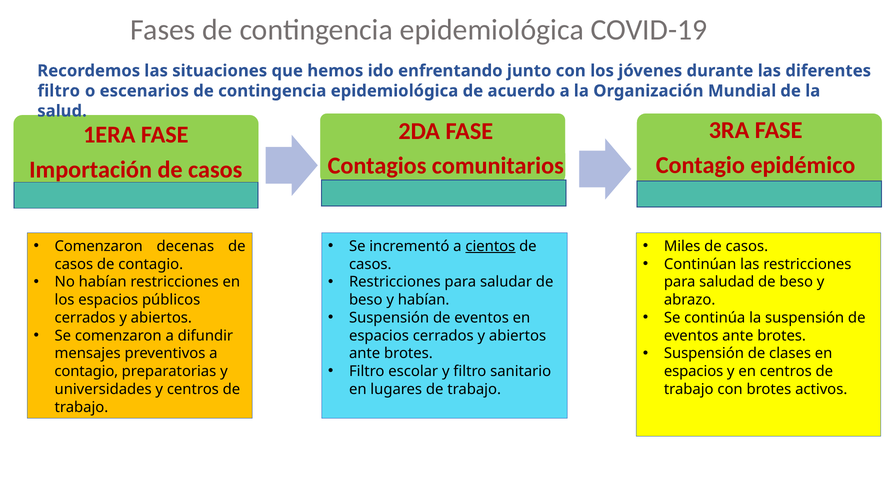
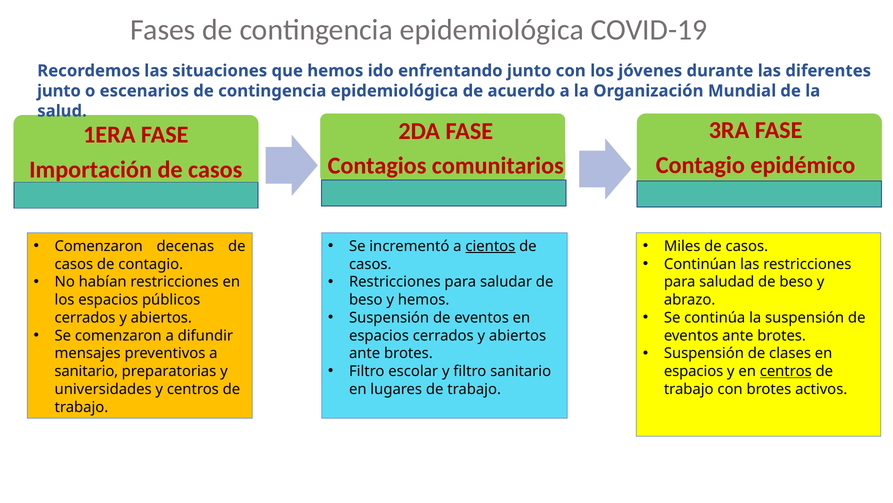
filtro: filtro -> junto (59, 91)
y habían: habían -> hemos (424, 299)
contagio: contagio -> sanitario (86, 371)
centros underline: none -> present (786, 371)
